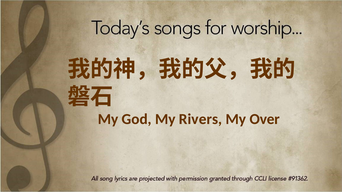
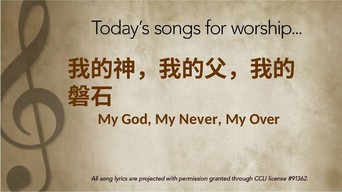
Rivers: Rivers -> Never (201, 119)
